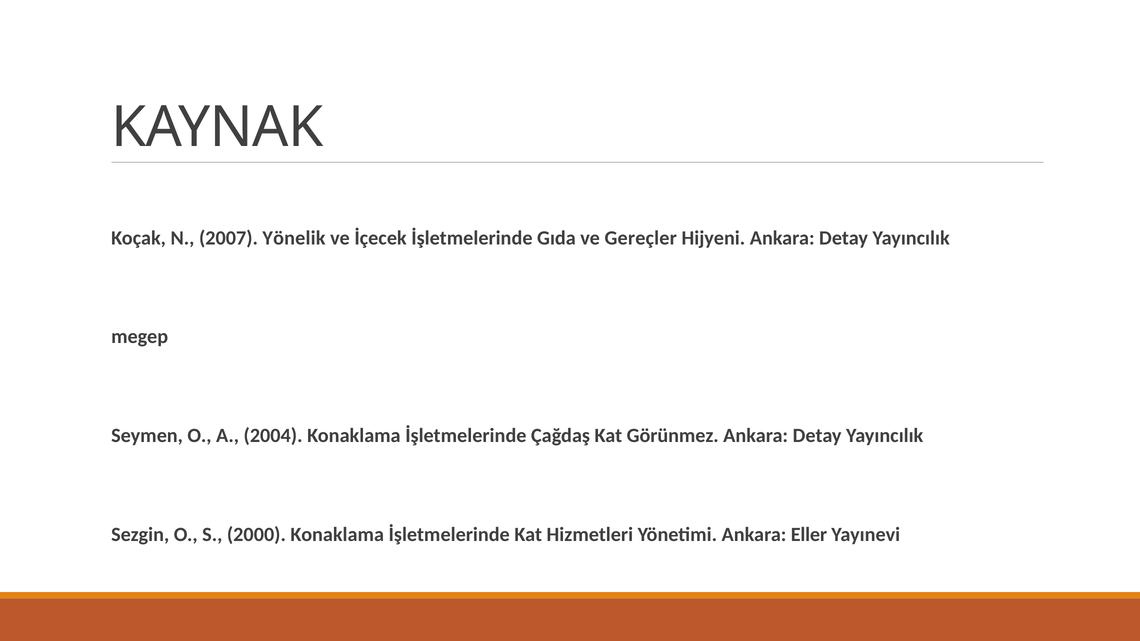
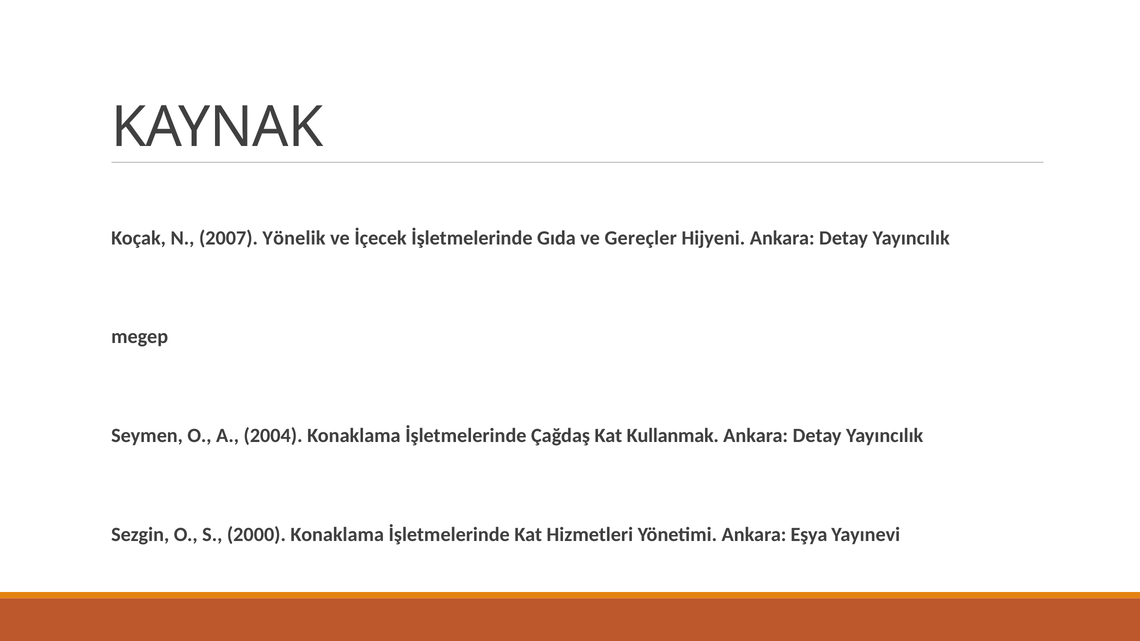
Görünmez: Görünmez -> Kullanmak (673, 436)
Eller: Eller -> Eşya (809, 535)
